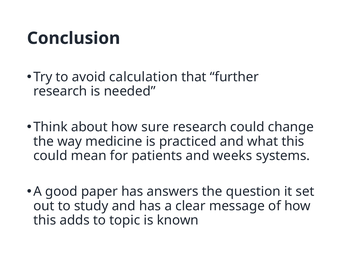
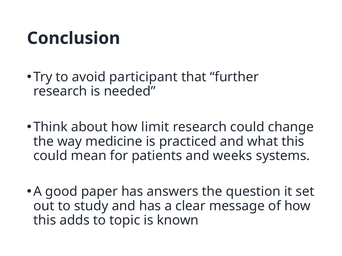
calculation: calculation -> participant (144, 77)
sure: sure -> limit (155, 127)
